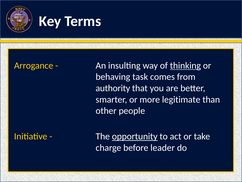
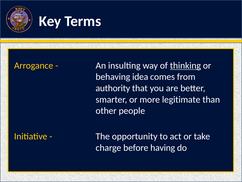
task: task -> idea (140, 77)
opportunity underline: present -> none (135, 136)
leader: leader -> having (163, 147)
